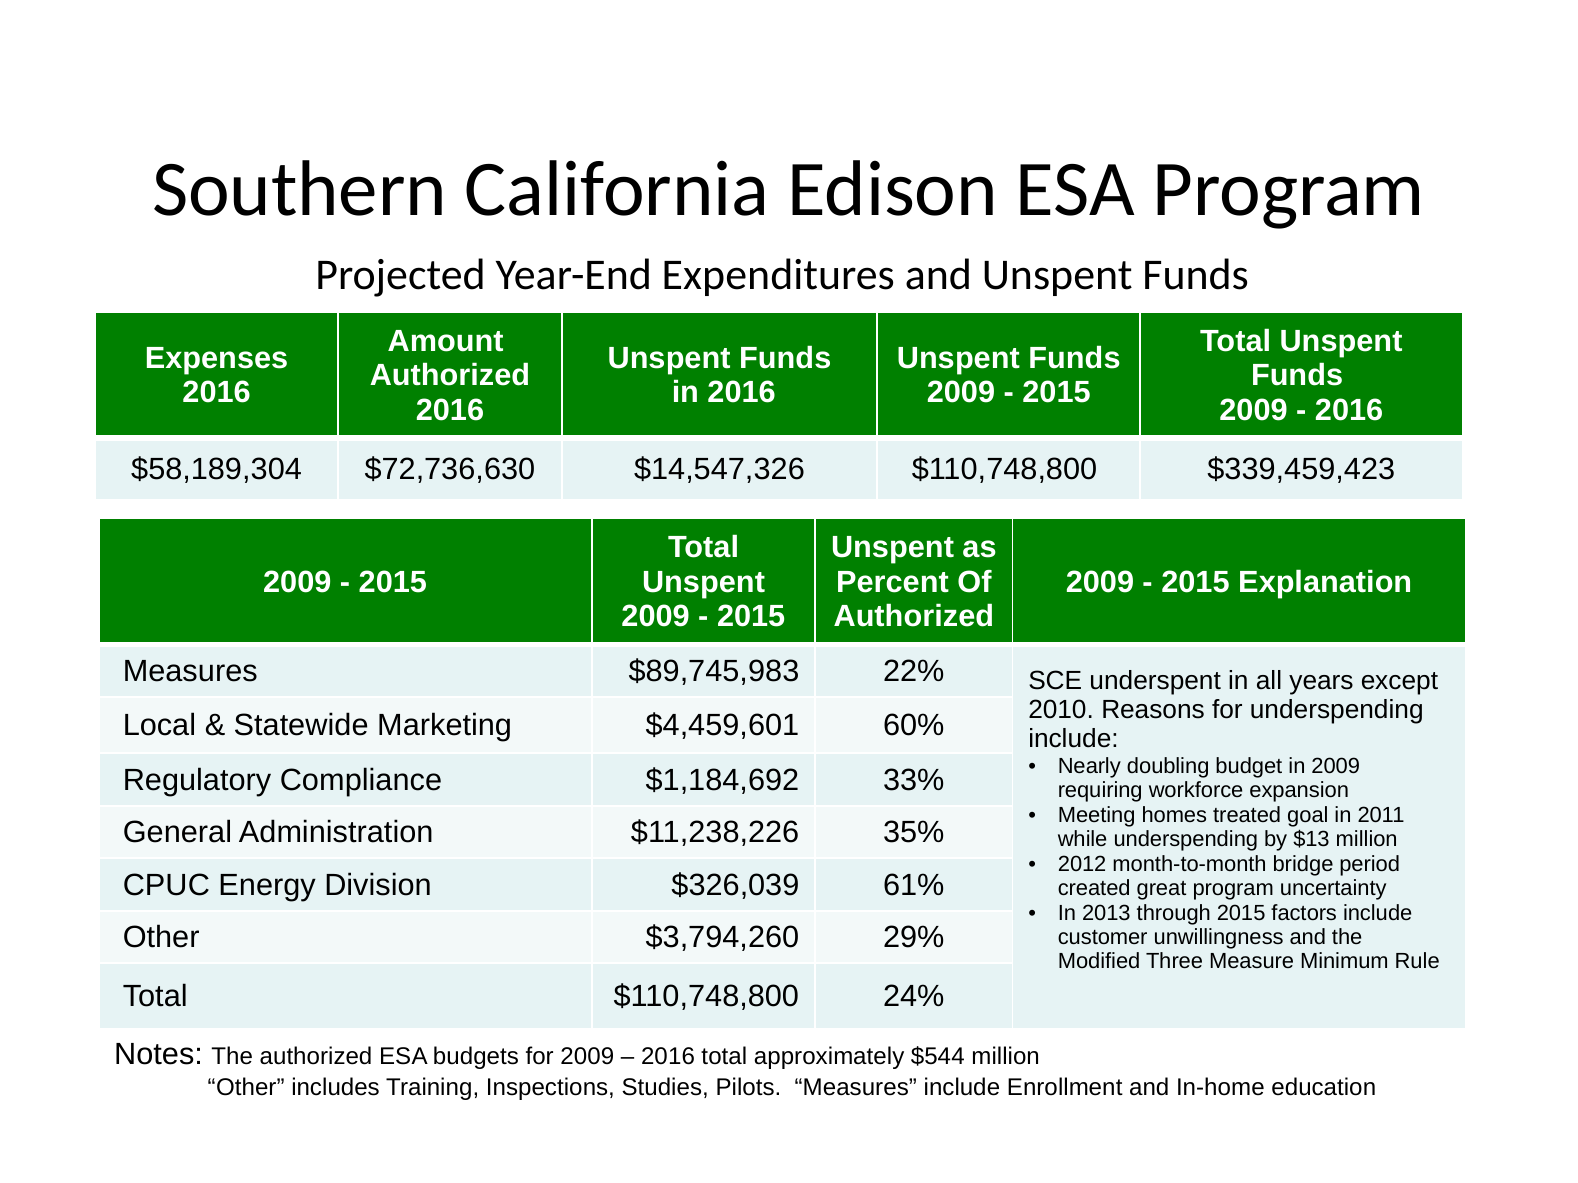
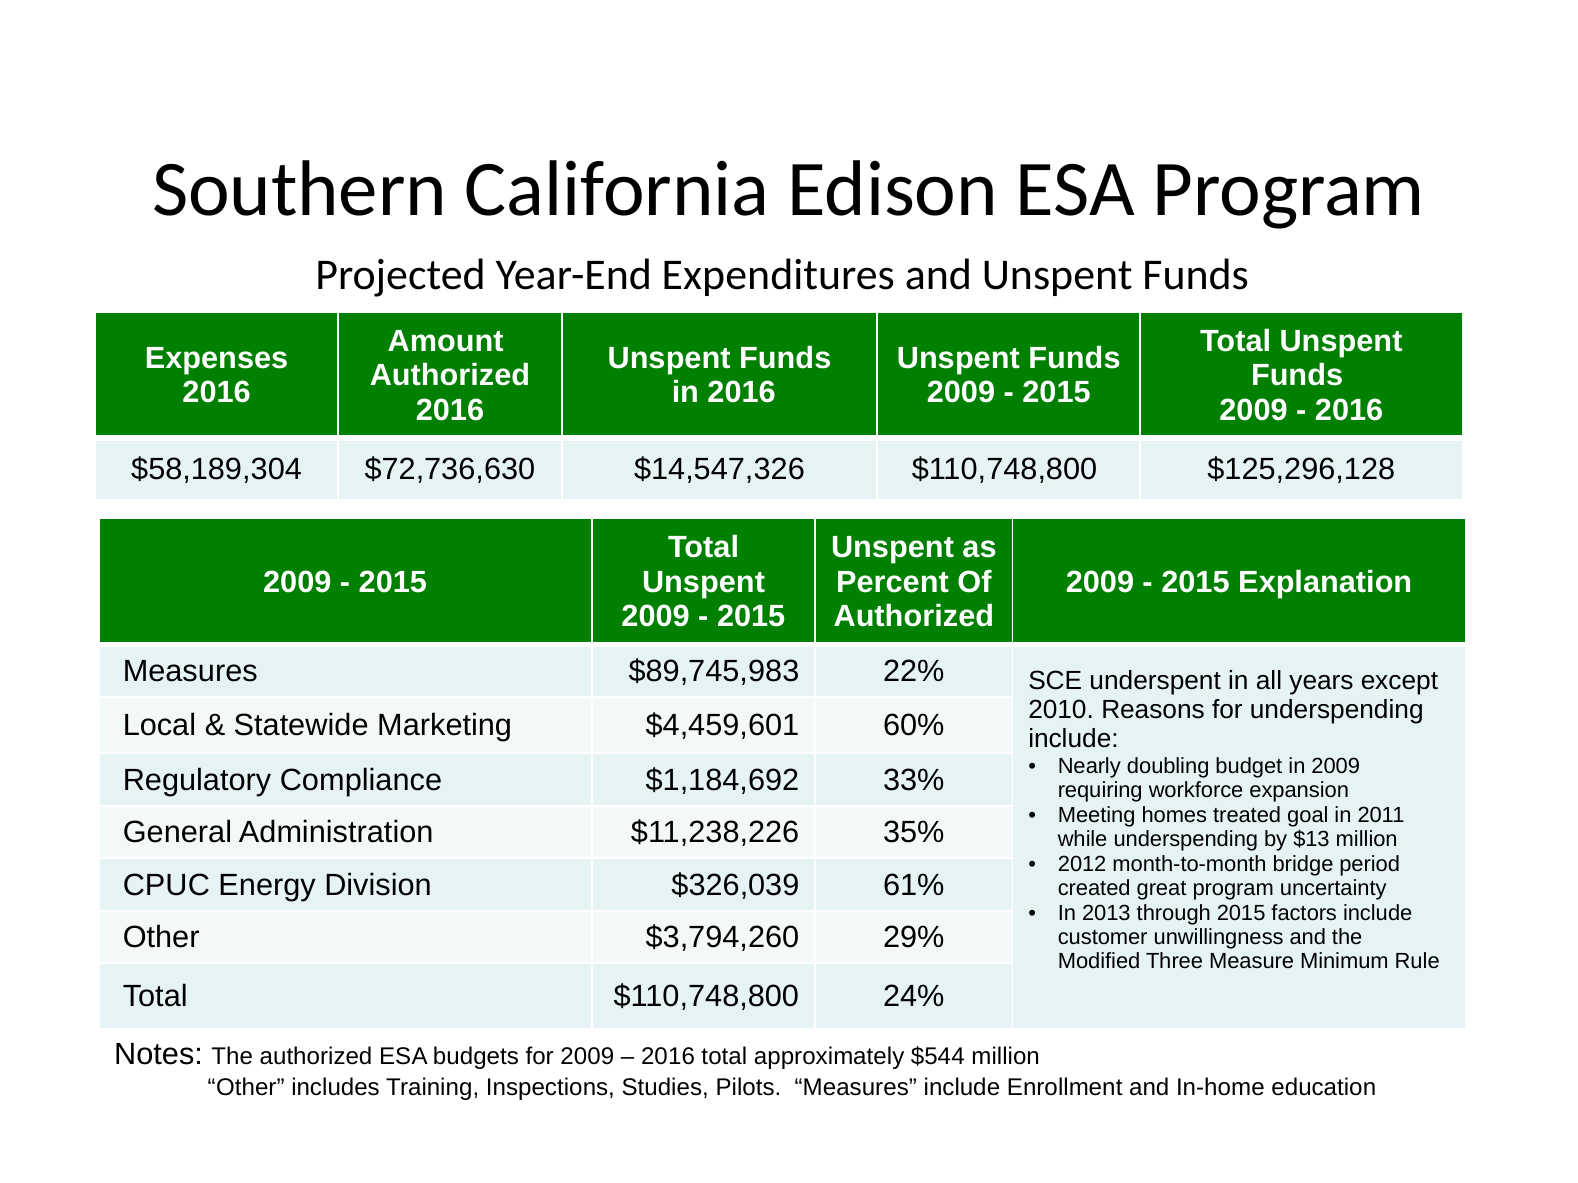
$339,459,423: $339,459,423 -> $125,296,128 (1301, 470)
